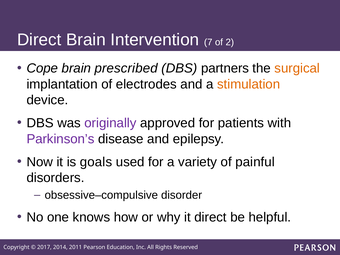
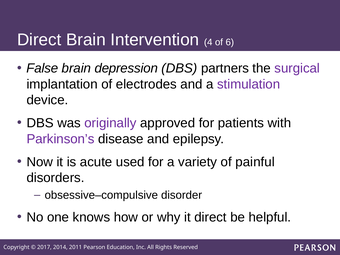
7: 7 -> 4 (208, 42)
2: 2 -> 6 (230, 42)
Cope: Cope -> False (42, 68)
prescribed: prescribed -> depression (126, 68)
surgical colour: orange -> purple (297, 68)
stimulation colour: orange -> purple (249, 84)
goals: goals -> acute (96, 162)
